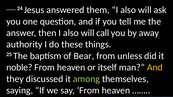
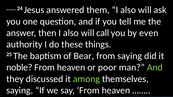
away: away -> even (149, 33)
from unless: unless -> saying (130, 56)
itself: itself -> poor (107, 68)
And colour: yellow -> light green (155, 68)
